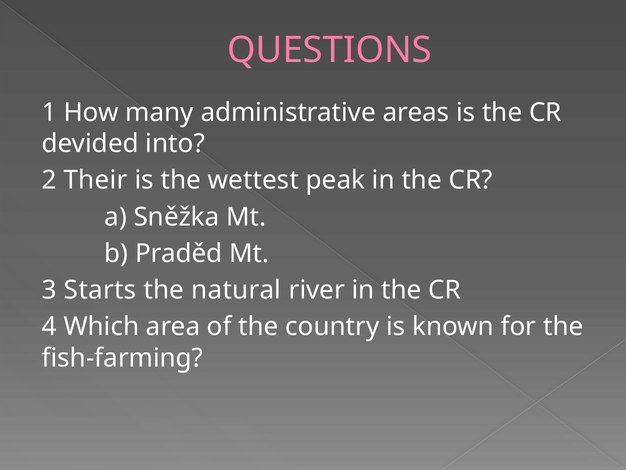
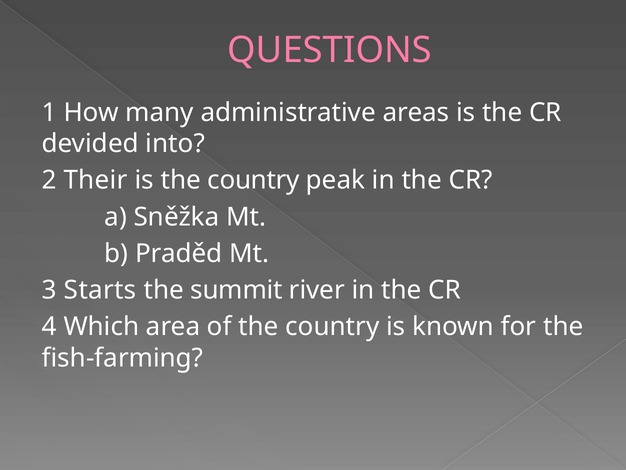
is the wettest: wettest -> country (254, 180)
natural: natural -> summit (237, 290)
